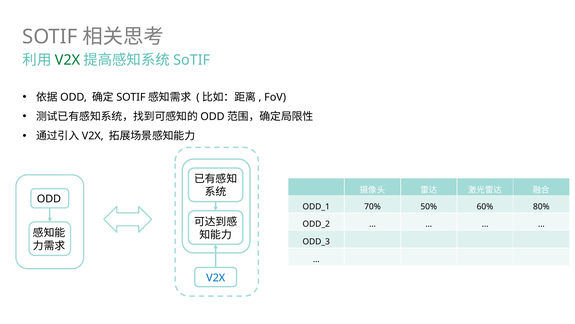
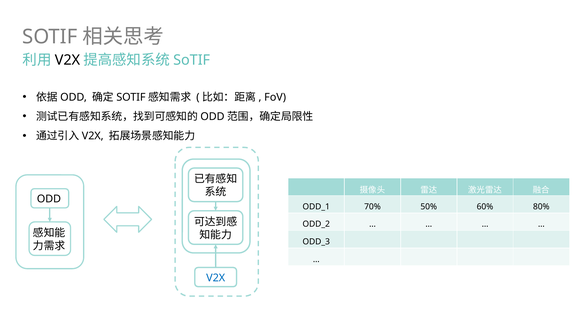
V2X colour: green -> black (67, 60)
